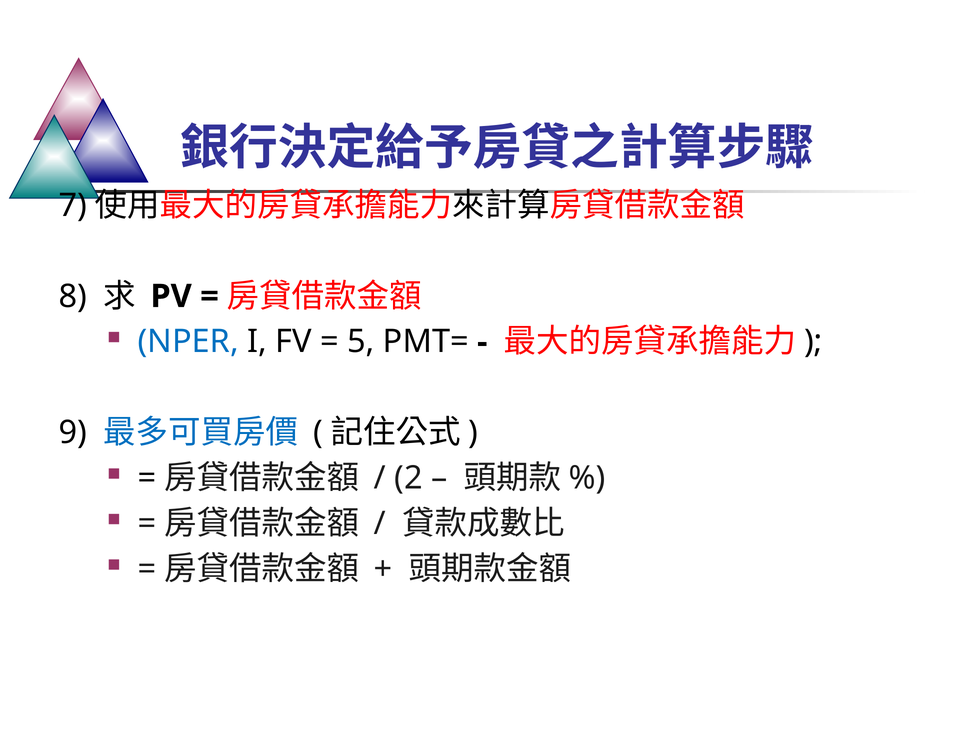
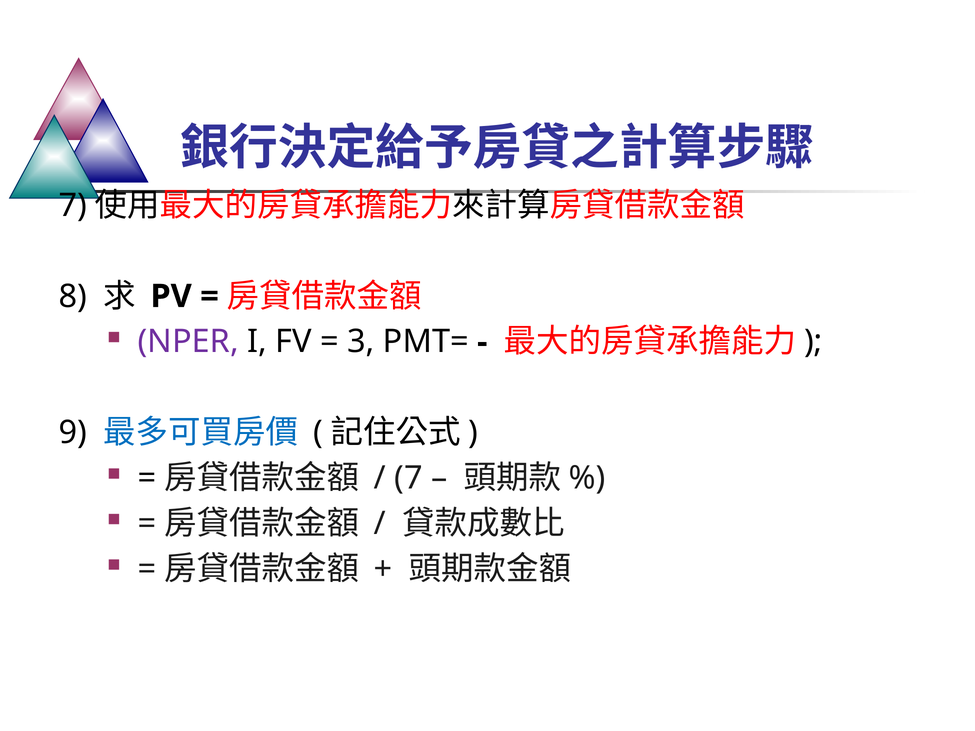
NPER colour: blue -> purple (188, 342)
5: 5 -> 3 (361, 342)
2: 2 -> 7 (409, 478)
